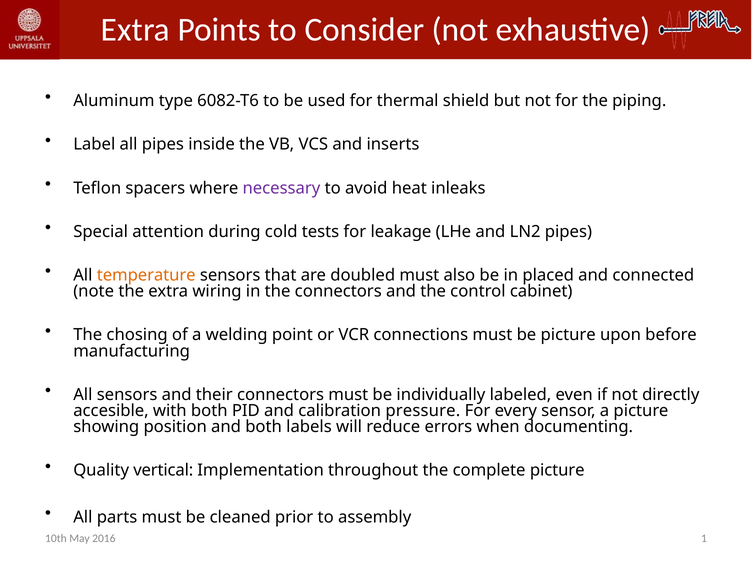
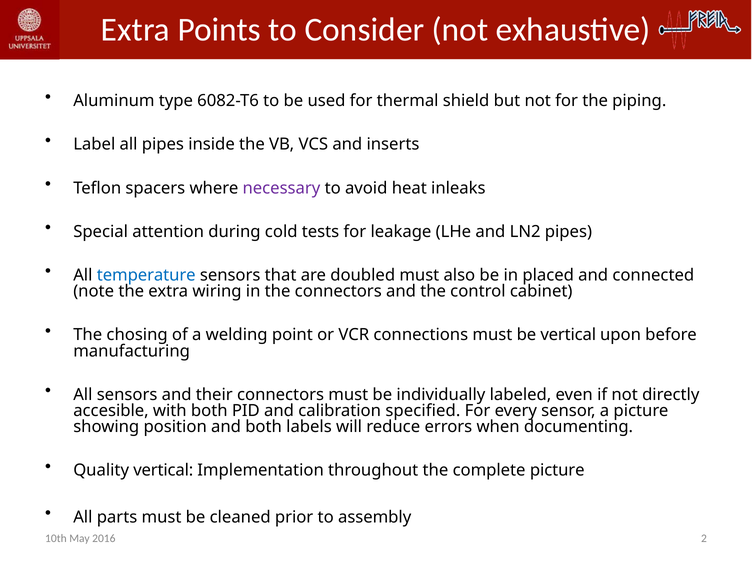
temperature colour: orange -> blue (146, 275)
be picture: picture -> vertical (568, 335)
pressure: pressure -> specified (423, 411)
1: 1 -> 2 (704, 538)
